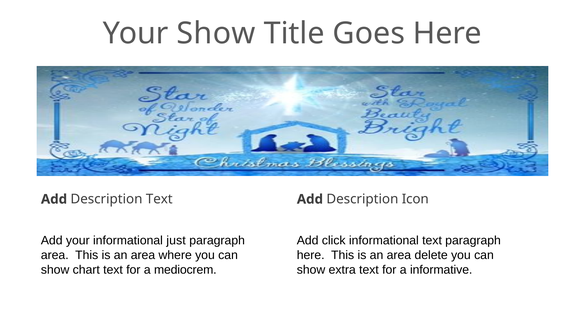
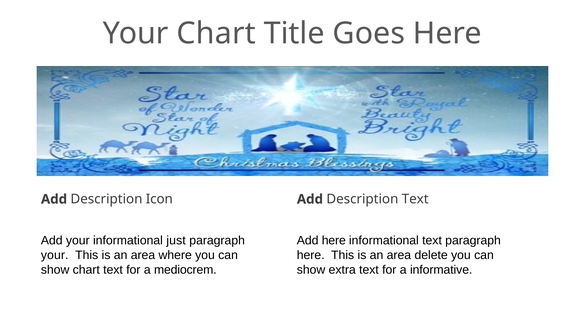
Your Show: Show -> Chart (216, 34)
Description Text: Text -> Icon (159, 199)
Description Icon: Icon -> Text (415, 199)
Add click: click -> here (334, 241)
area: area -> your (55, 255)
